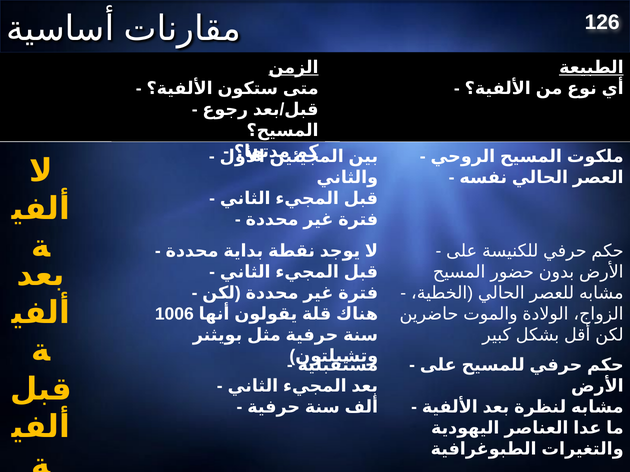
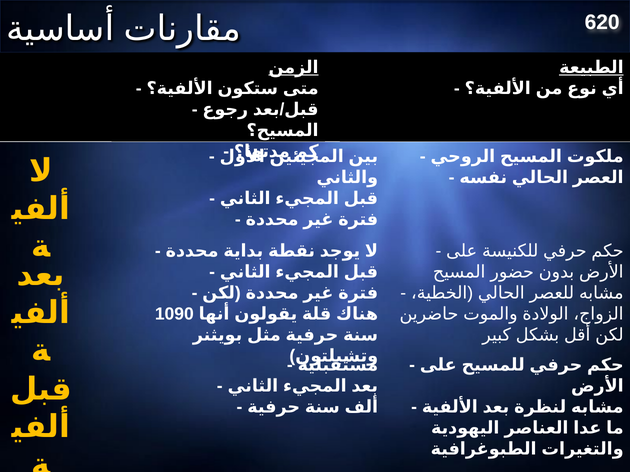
126: 126 -> 620 (602, 22)
1006: 1006 -> 1090 (174, 314)
